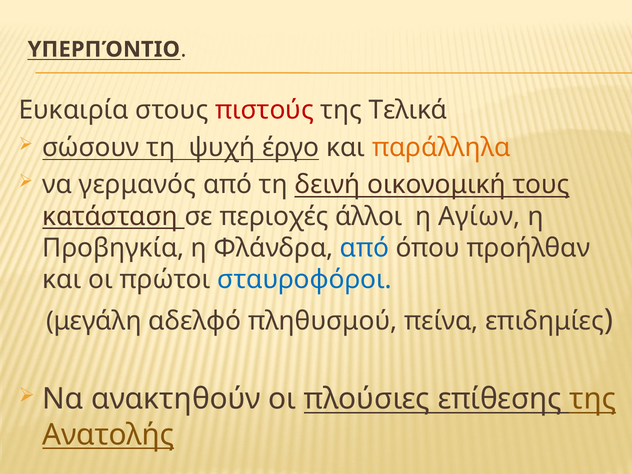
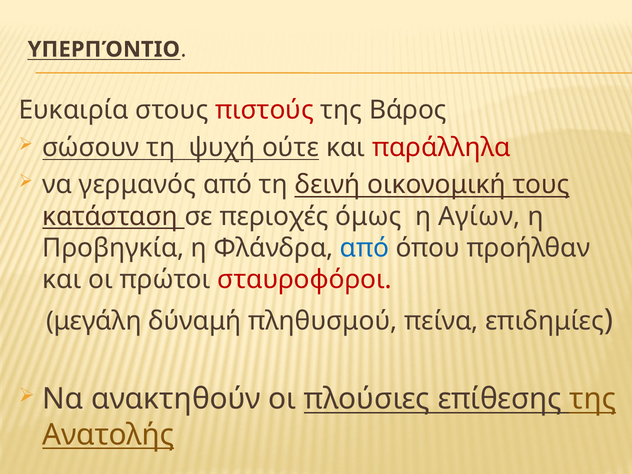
Τελικά: Τελικά -> Βάρος (408, 110)
έργο: έργο -> ούτε (291, 147)
παράλληλα colour: orange -> red (441, 147)
άλλοι: άλλοι -> όμως (369, 216)
σταυροφόροι colour: blue -> red (305, 280)
αδελφό: αδελφό -> δύναμή (195, 321)
